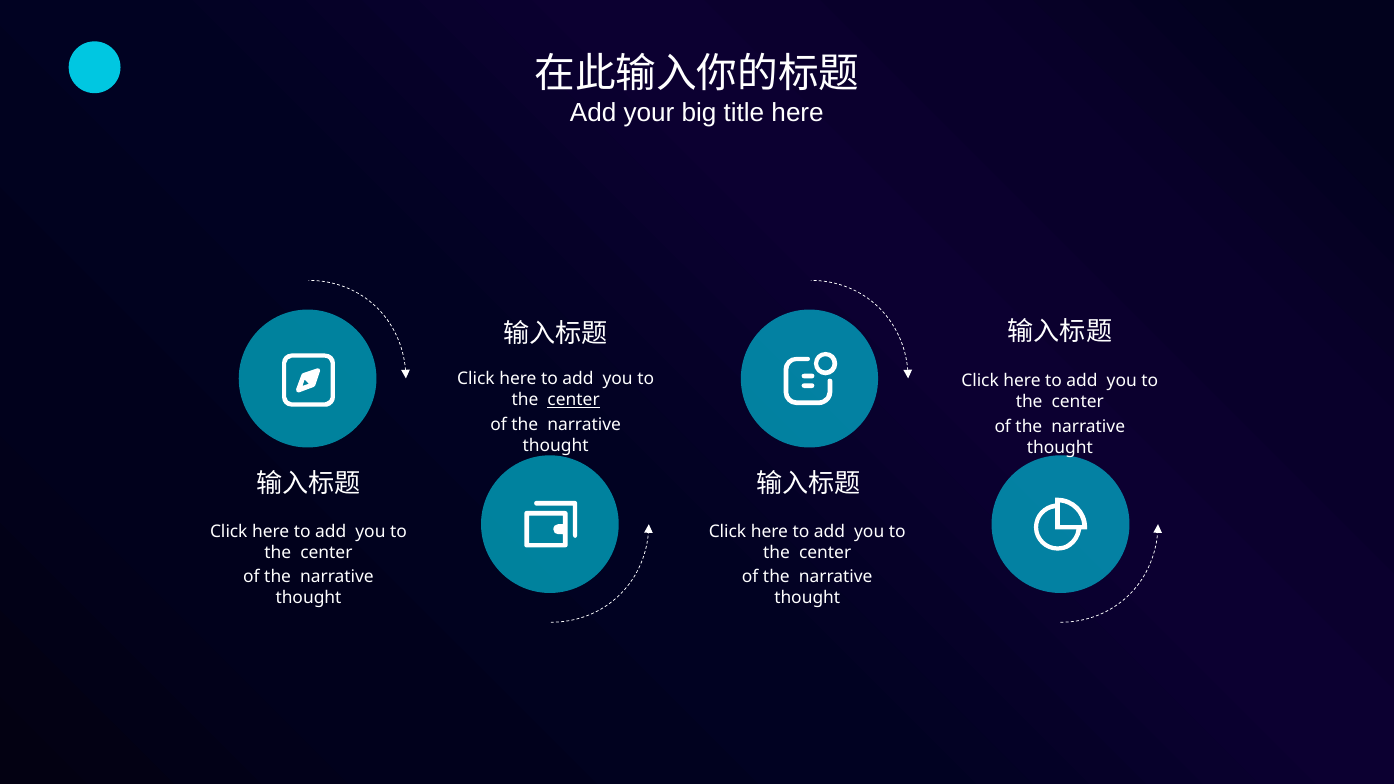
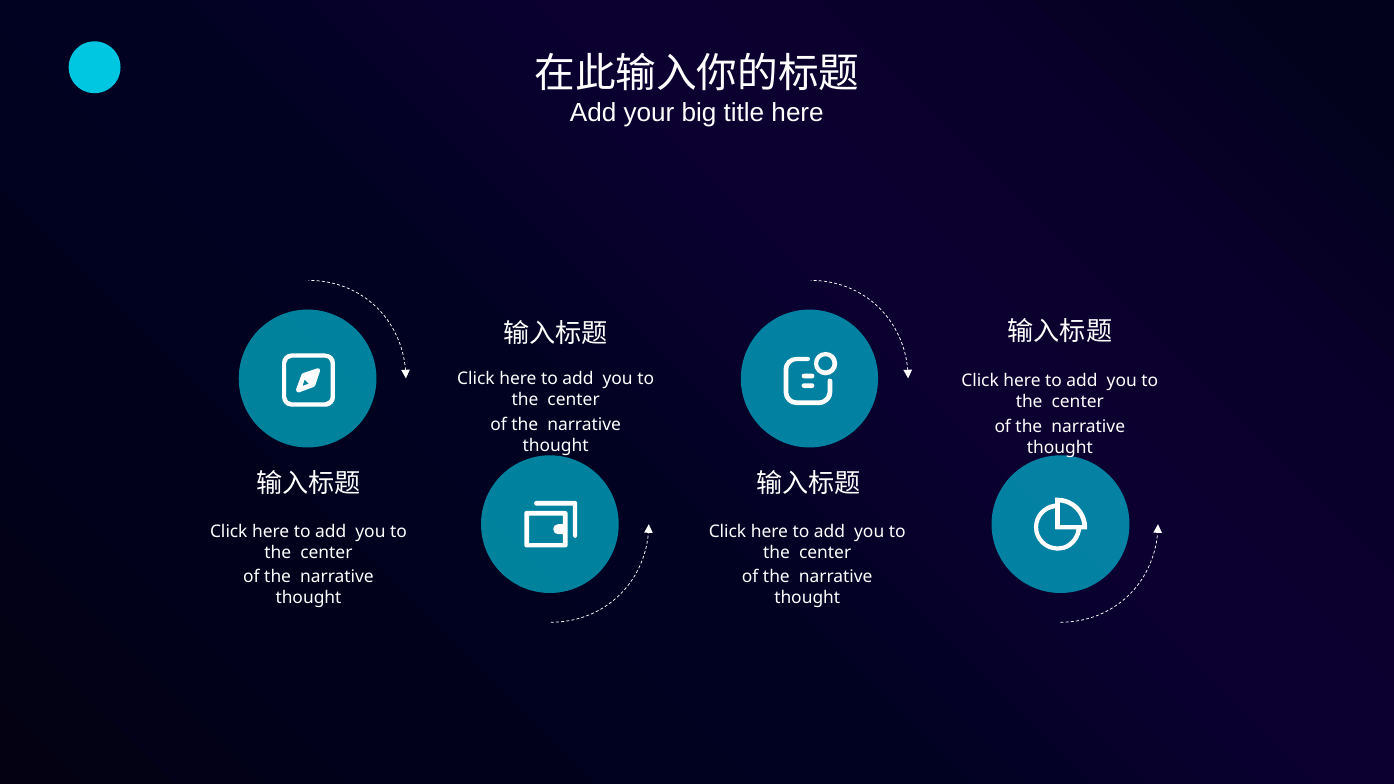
center underline: present -> none (574, 400)
